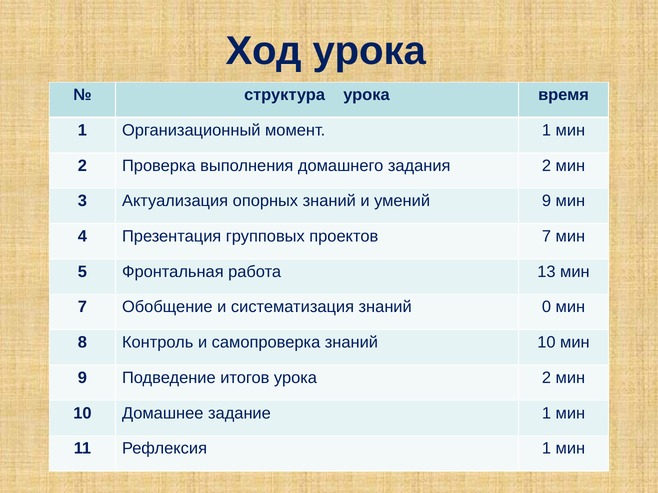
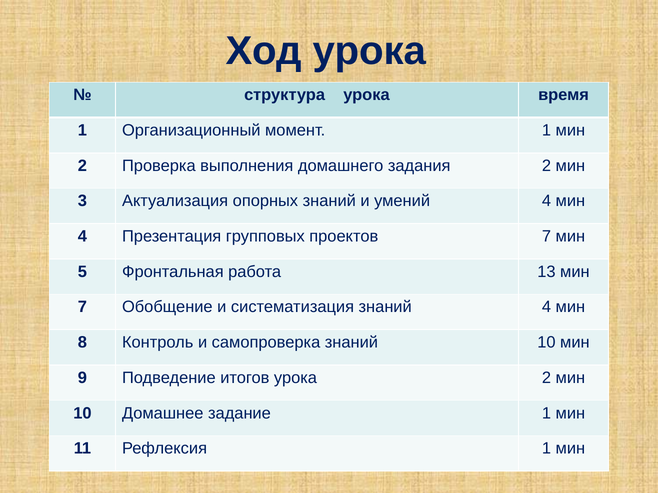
умений 9: 9 -> 4 (546, 201)
знаний 0: 0 -> 4 (546, 307)
